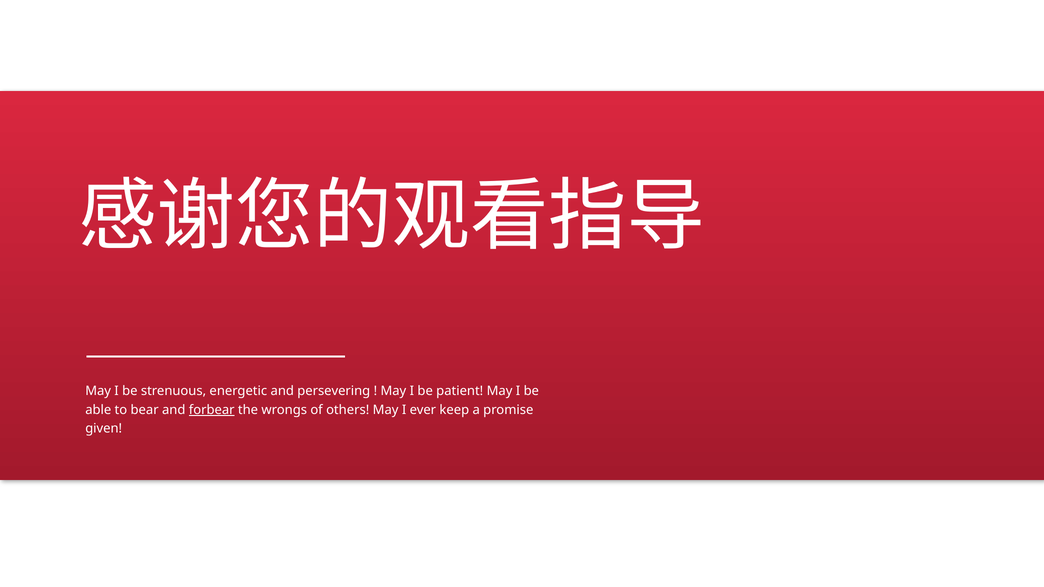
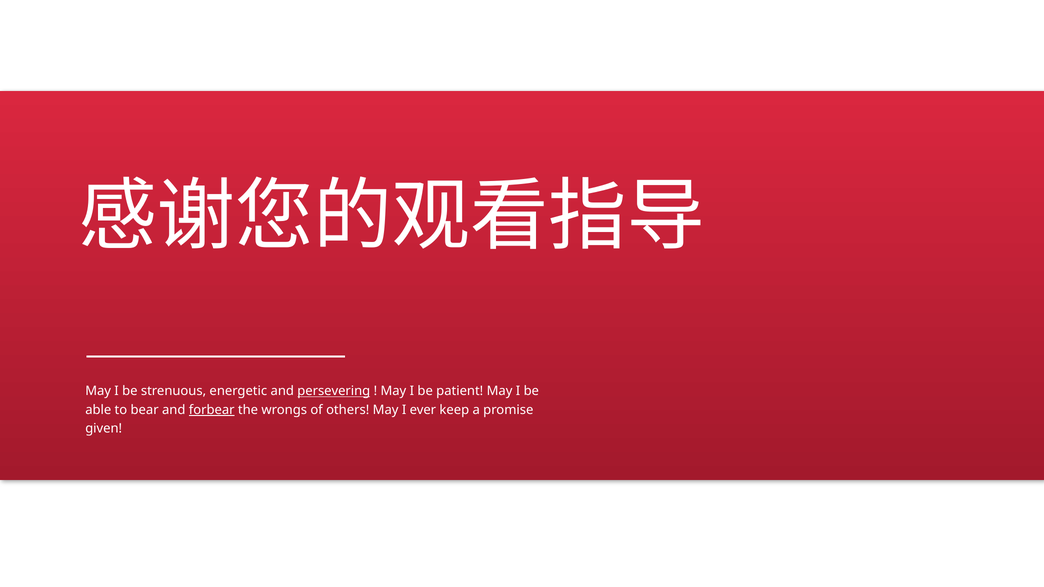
persevering underline: none -> present (334, 391)
